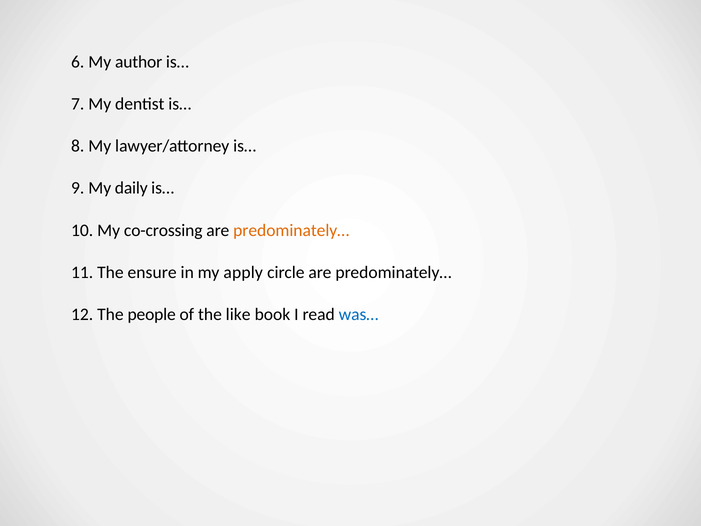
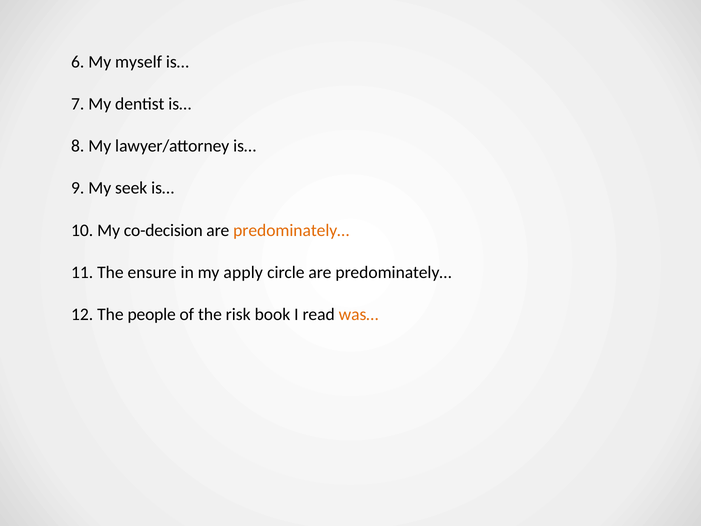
author: author -> myself (139, 62)
daily: daily -> seek (131, 188)
co-crossing: co-crossing -> co-decision (163, 230)
like: like -> risk (238, 314)
was… colour: blue -> orange (359, 314)
